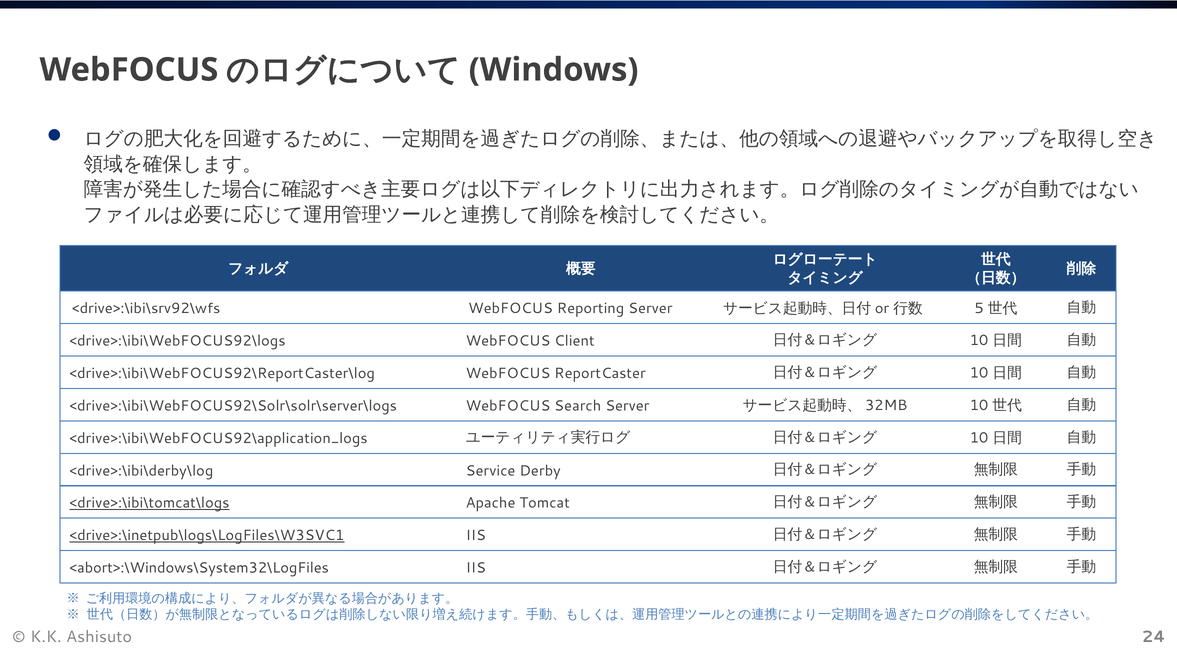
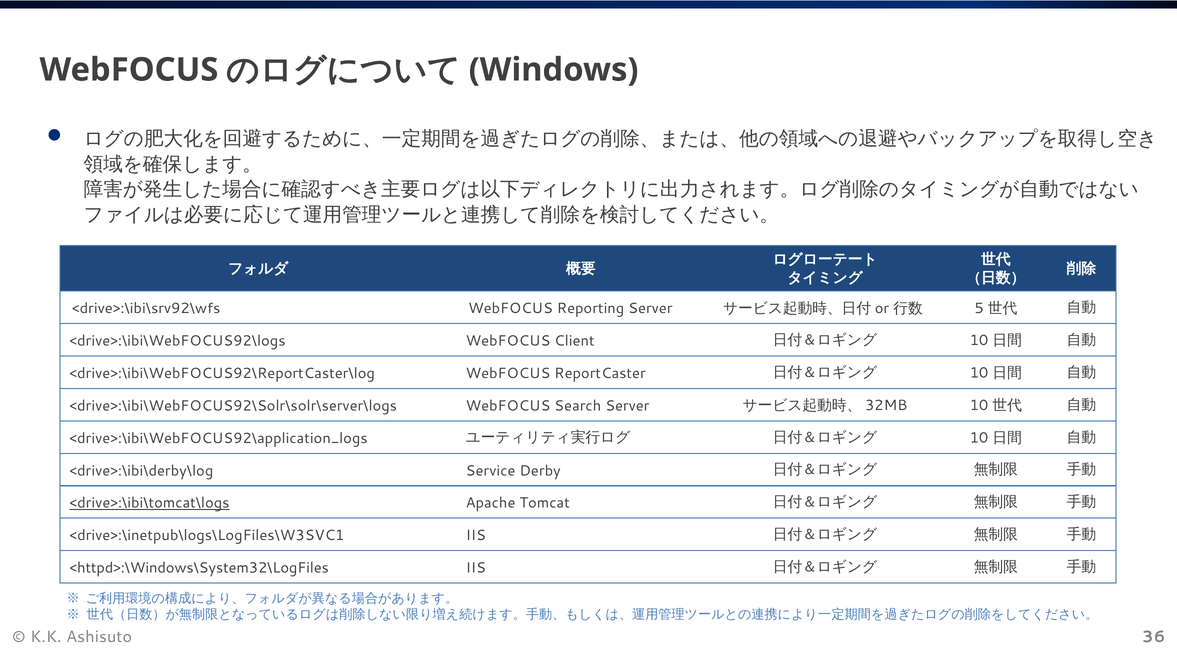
<drive>:\inetpub\logs\LogFiles\W3SVC1 underline: present -> none (207, 536)
<abort>:\Windows\System32\LogFiles: <abort>:\Windows\System32\LogFiles -> <httpd>:\Windows\System32\LogFiles (199, 568)
24: 24 -> 36 (1154, 637)
